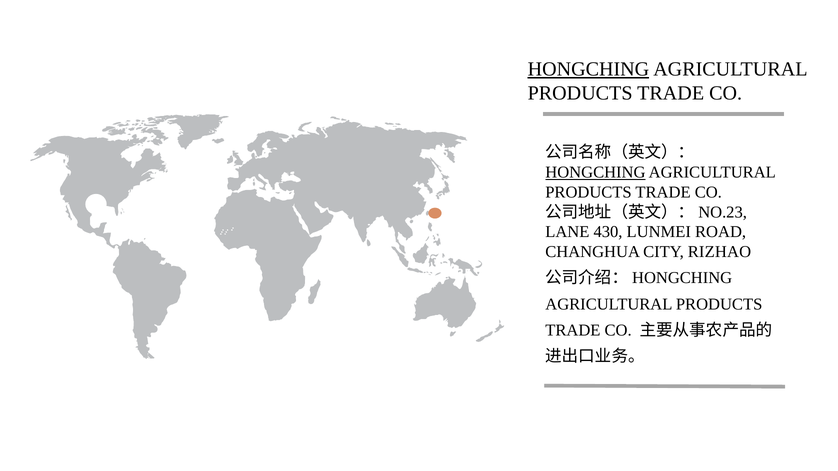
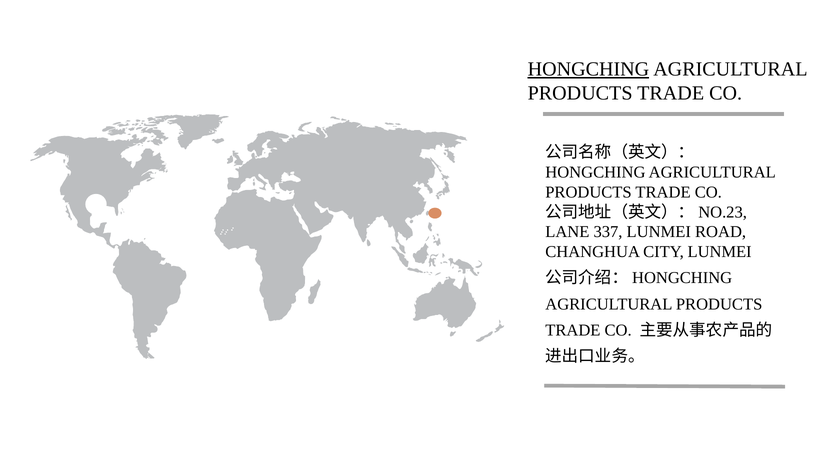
HONGCHING underline: present -> none (595, 172)
430: 430 -> 337 (608, 232)
CITY RIZHAO: RIZHAO -> LUNMEI (720, 252)
